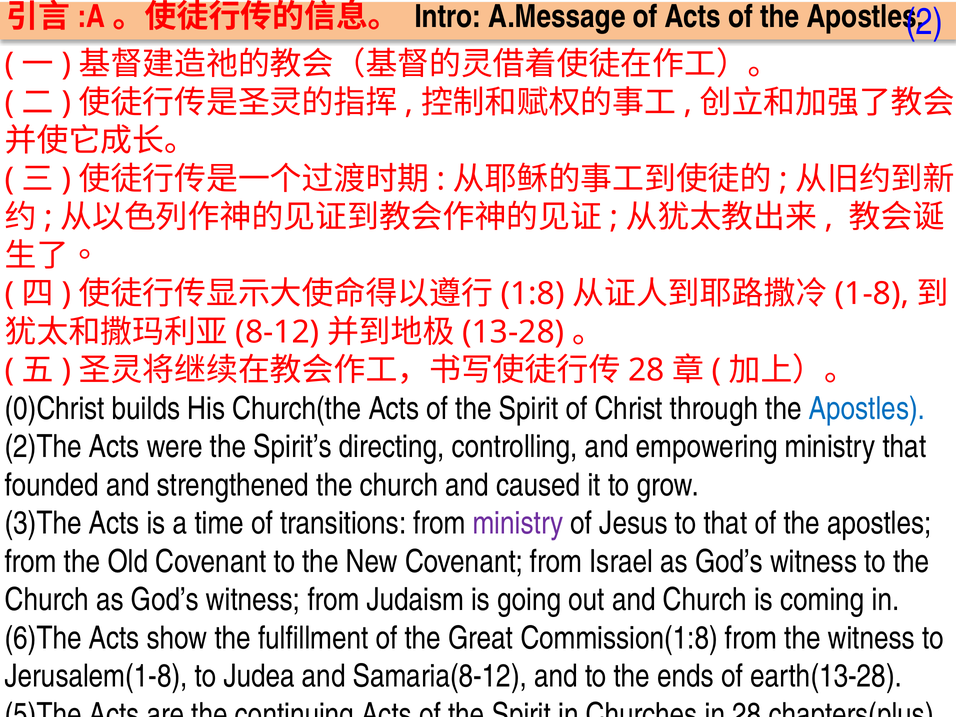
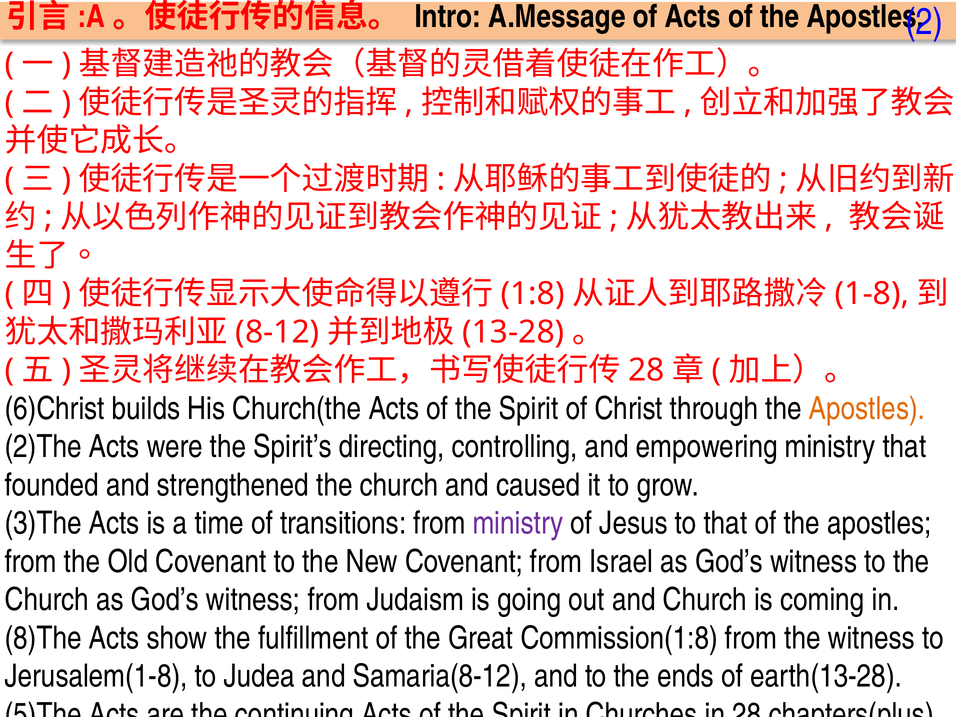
0)Christ: 0)Christ -> 6)Christ (55, 409)
Apostles colour: blue -> orange (867, 409)
6)The: 6)The -> 8)The (43, 638)
